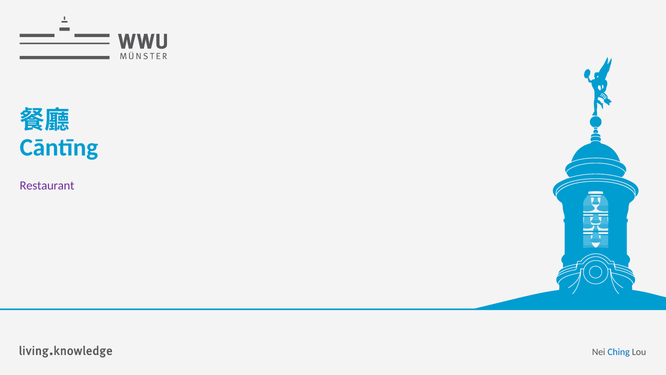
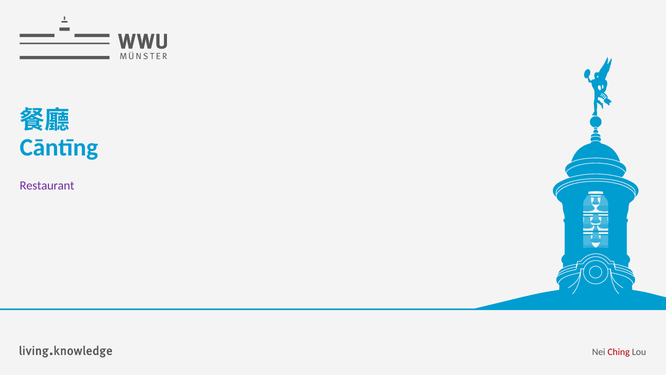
Ching colour: blue -> red (619, 352)
